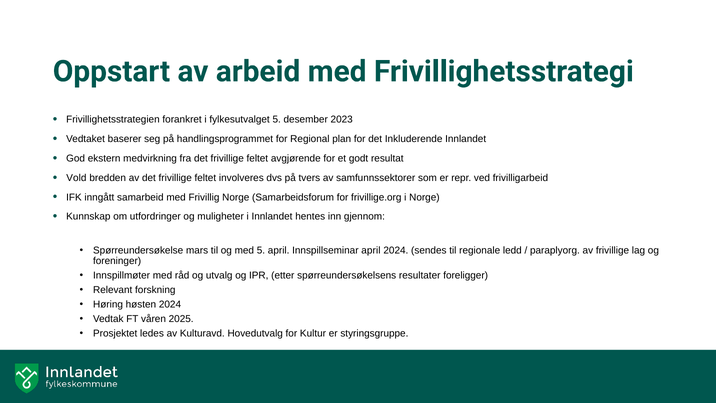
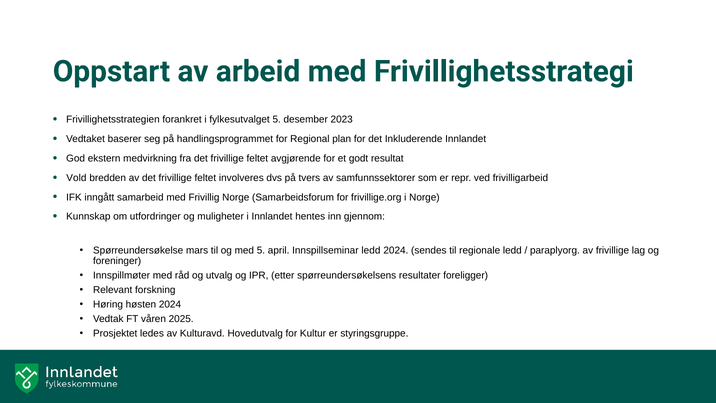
Innspillseminar april: april -> ledd (371, 250)
